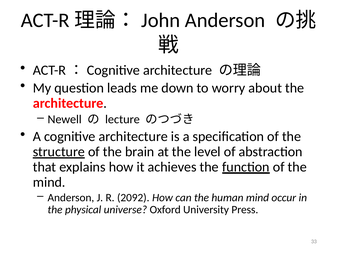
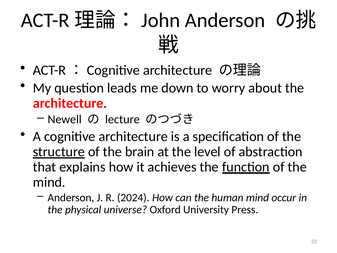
2092: 2092 -> 2024 (133, 197)
